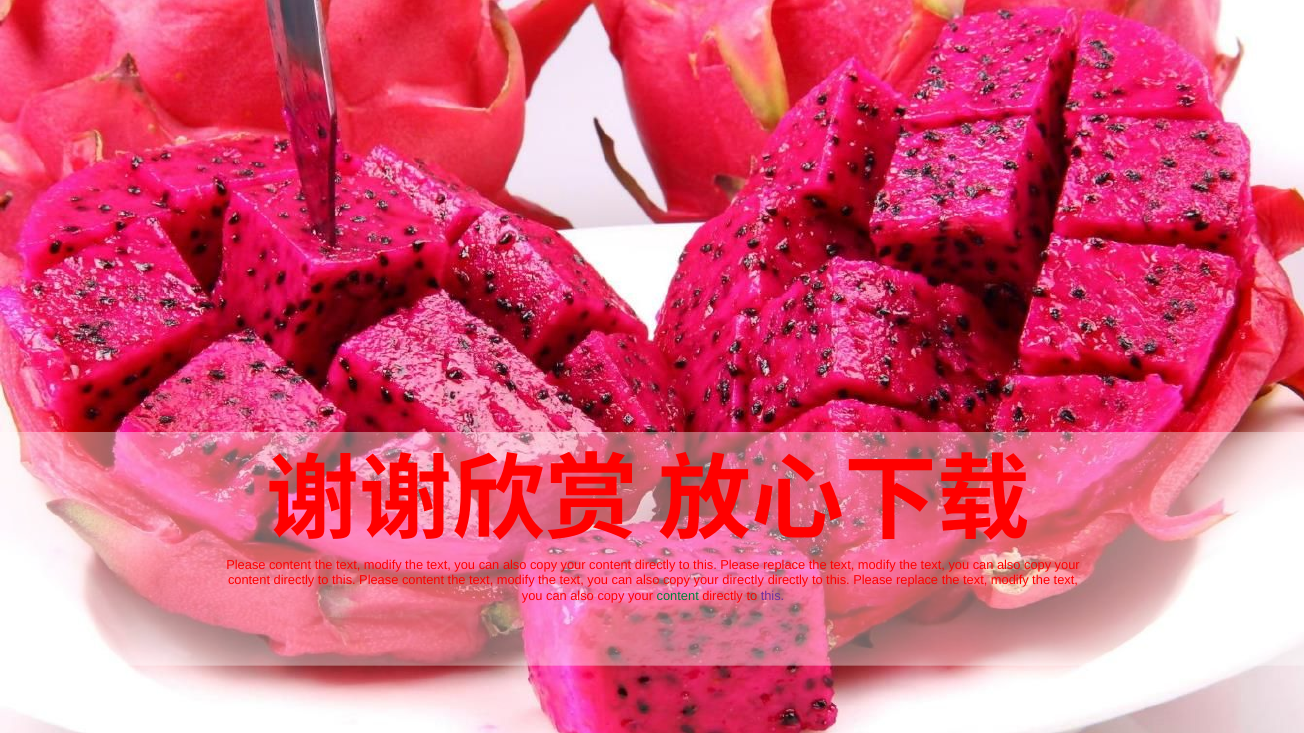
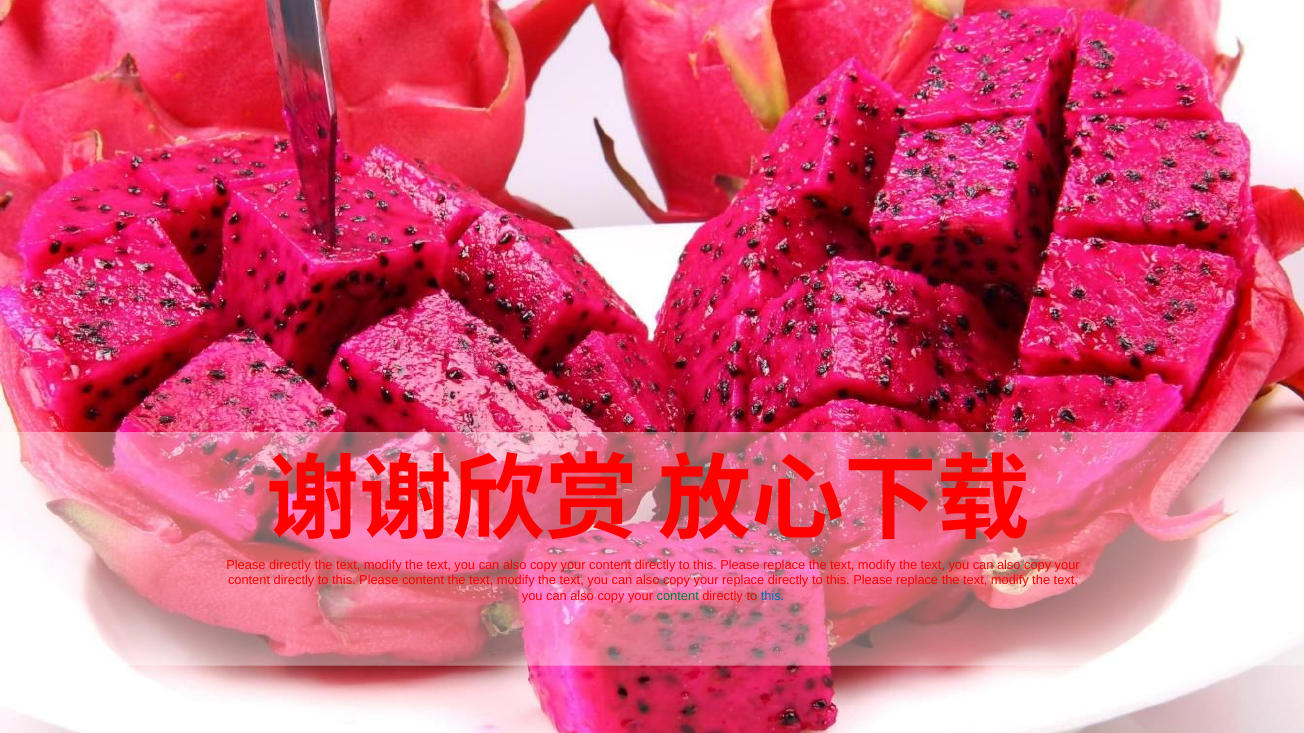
content: content -> directly (290, 565)
your directly: directly -> replace (743, 581)
this colour: purple -> blue (773, 596)
